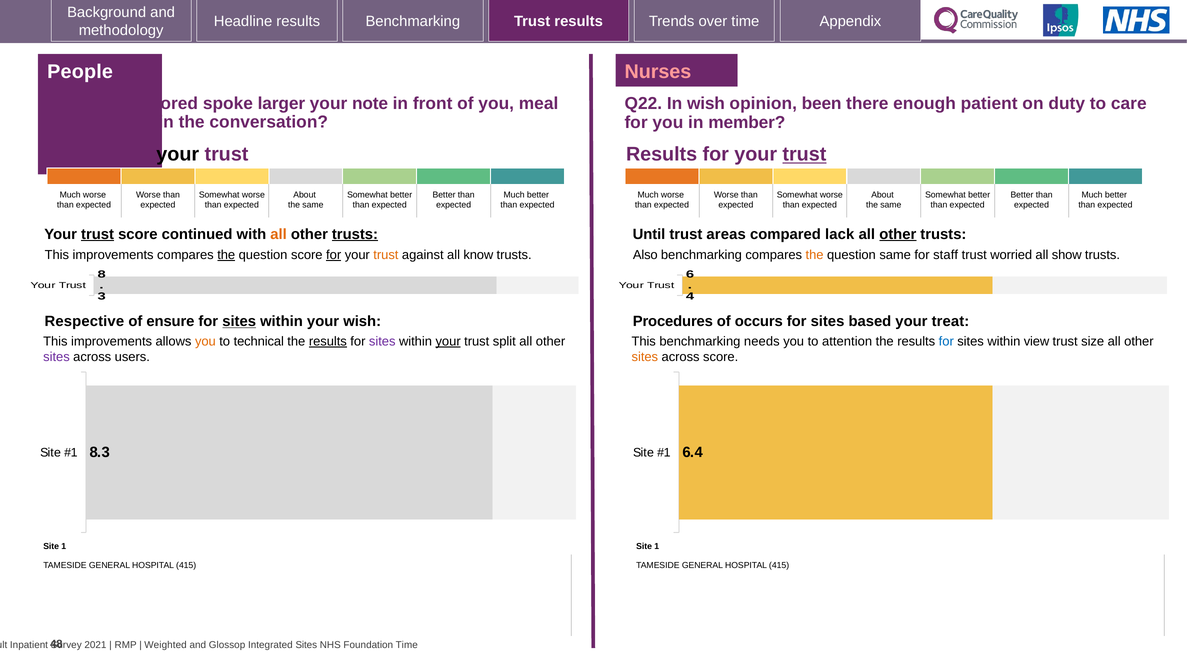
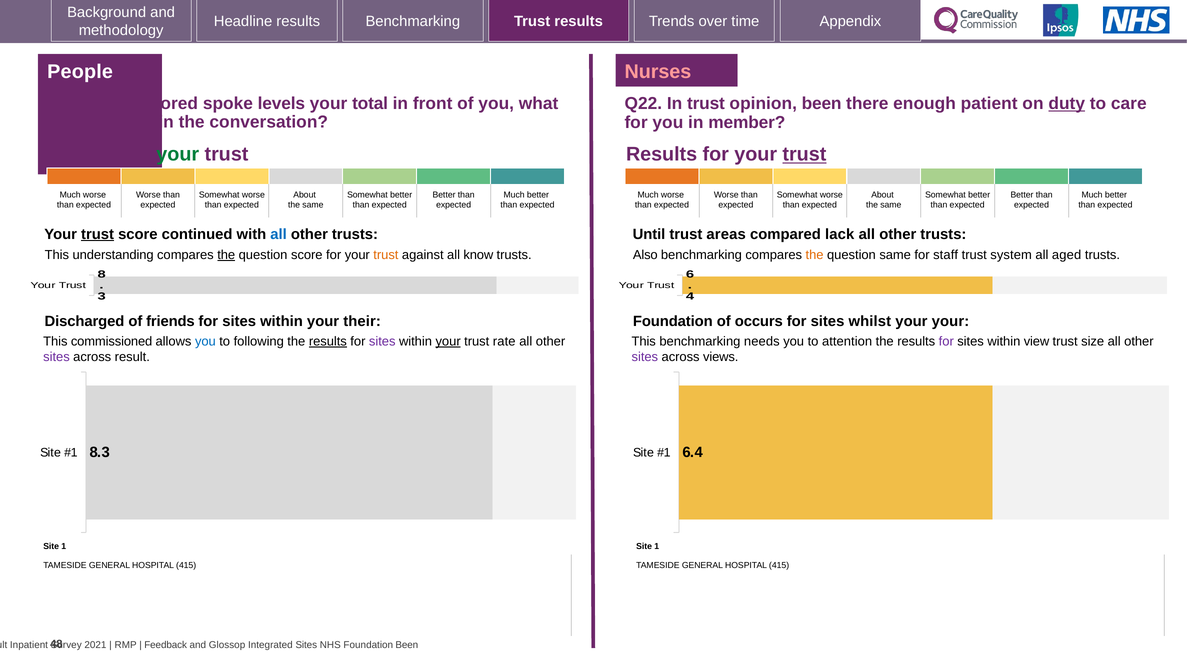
larger: larger -> levels (281, 103)
note: note -> total (370, 103)
meal: meal -> what (539, 103)
In wish: wish -> trust (706, 104)
duty underline: none -> present (1067, 104)
your colour: black -> green (178, 154)
all colour: orange -> blue (279, 234)
trusts underline: present -> none (355, 234)
other underline: present -> none (898, 234)
improvements: improvements -> understanding (113, 255)
for underline: present -> none (334, 255)
worried: worried -> system (1011, 255)
show: show -> aged (1067, 255)
Respective: Respective -> Discharged (84, 321)
ensure: ensure -> friends (170, 321)
sites underline: present -> none (239, 321)
your wish: wish -> their (362, 321)
Procedures: Procedures -> Foundation (673, 321)
based: based -> whilst (870, 321)
your treat: treat -> your (950, 321)
improvements: improvements -> commissioned (112, 341)
you colour: orange -> blue (205, 341)
technical: technical -> following (259, 341)
split: split -> rate (504, 341)
for colour: blue -> purple (946, 341)
users: users -> result (132, 357)
sites colour: orange -> purple (645, 357)
across score: score -> views (721, 357)
Weighted: Weighted -> Feedback (166, 644)
Time: Time -> Been (407, 644)
